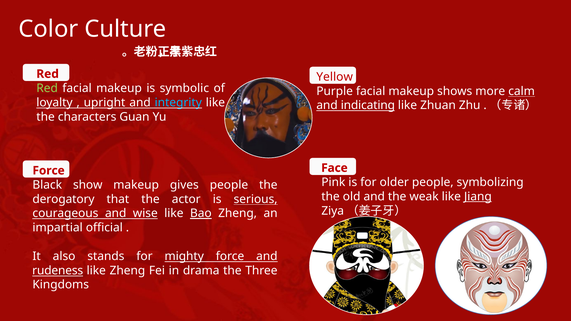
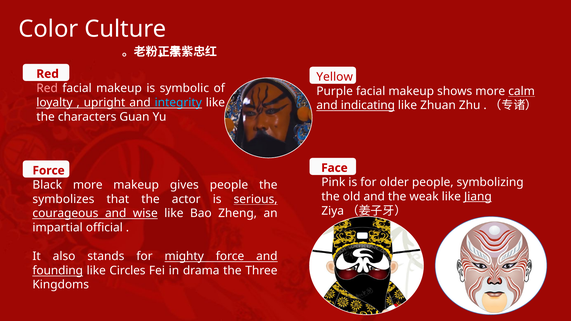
Red colour: light green -> pink (47, 88)
Black show: show -> more (88, 185)
derogatory: derogatory -> symbolizes (63, 199)
Bao underline: present -> none (201, 213)
rudeness: rudeness -> founding (58, 271)
like Zheng: Zheng -> Circles (127, 271)
